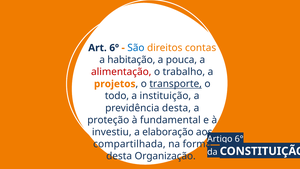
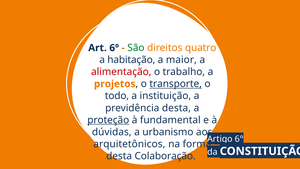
São colour: blue -> green (136, 48)
contas: contas -> quatro (201, 48)
pouca: pouca -> maior (181, 60)
proteção underline: none -> present (108, 120)
investiu: investiu -> dúvidas (112, 132)
elaboração: elaboração -> urbanismo (168, 132)
compartilhada: compartilhada -> arquitetônicos (129, 144)
Organização: Organização -> Colaboração (165, 156)
